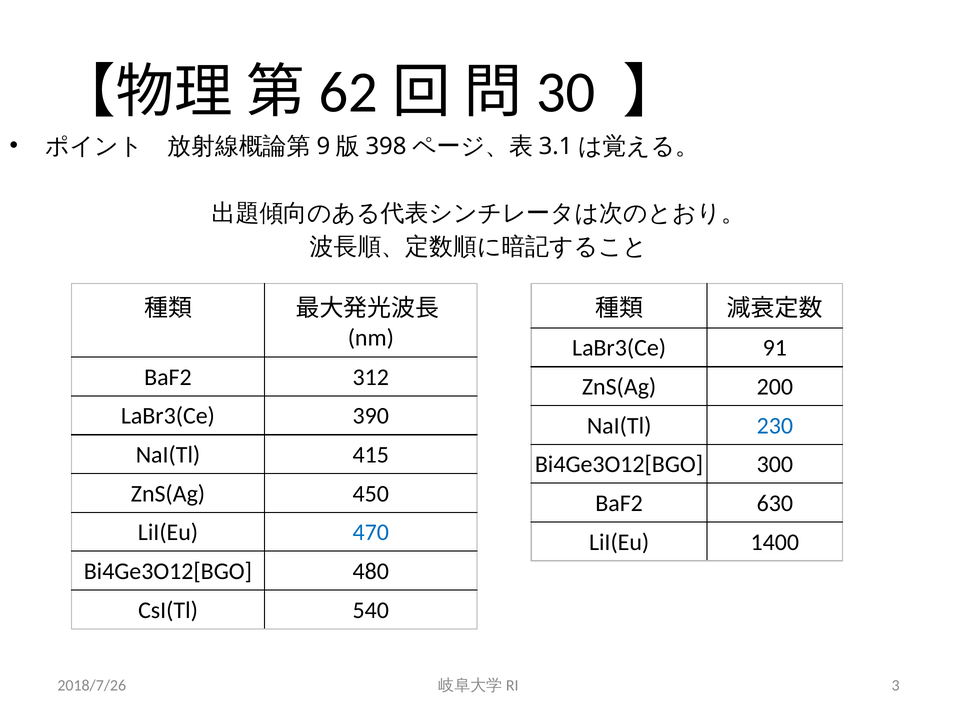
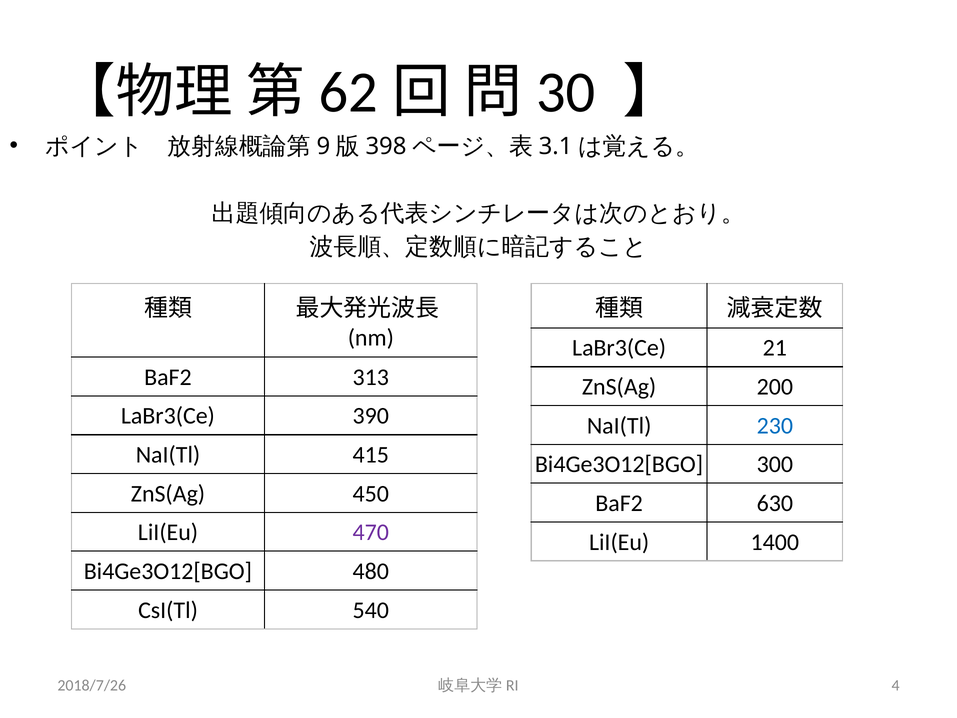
91: 91 -> 21 (775, 348)
312: 312 -> 313 (371, 377)
470 colour: blue -> purple (371, 532)
3: 3 -> 4 (896, 685)
